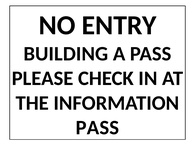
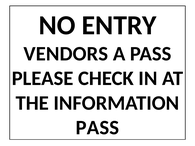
BUILDING: BUILDING -> VENDORS (66, 54)
